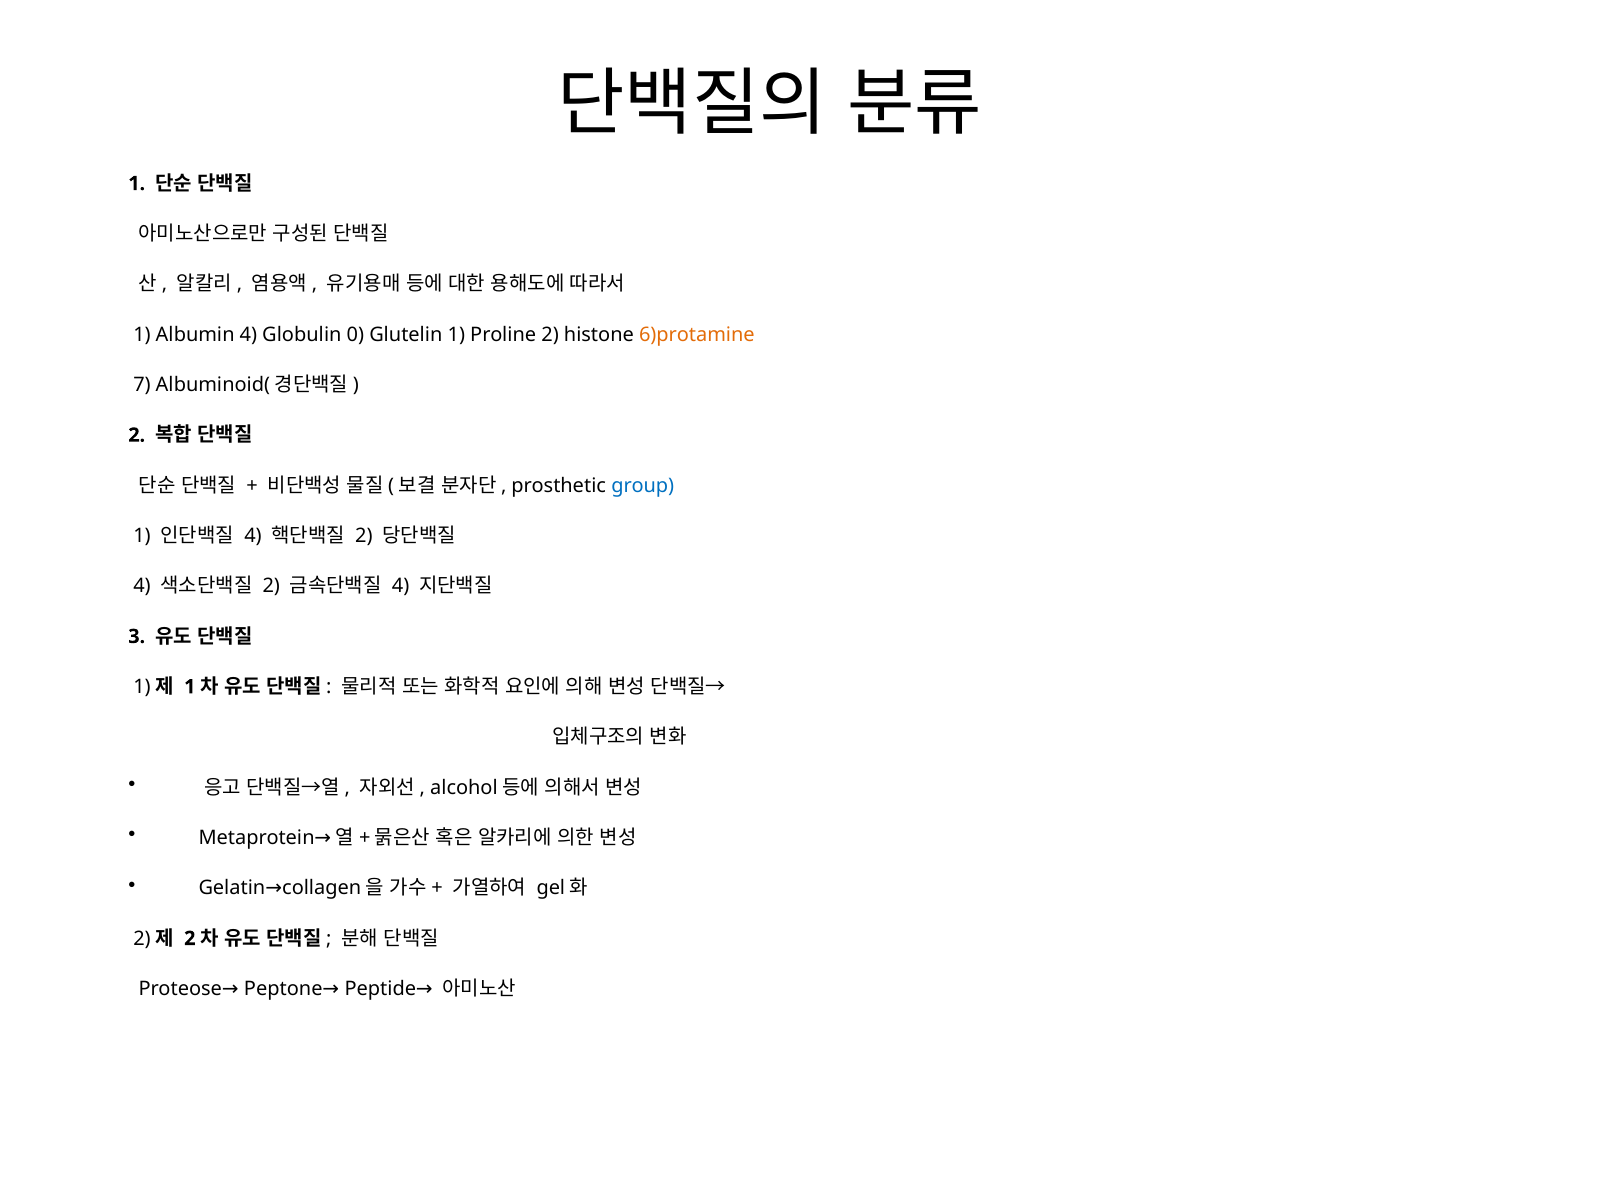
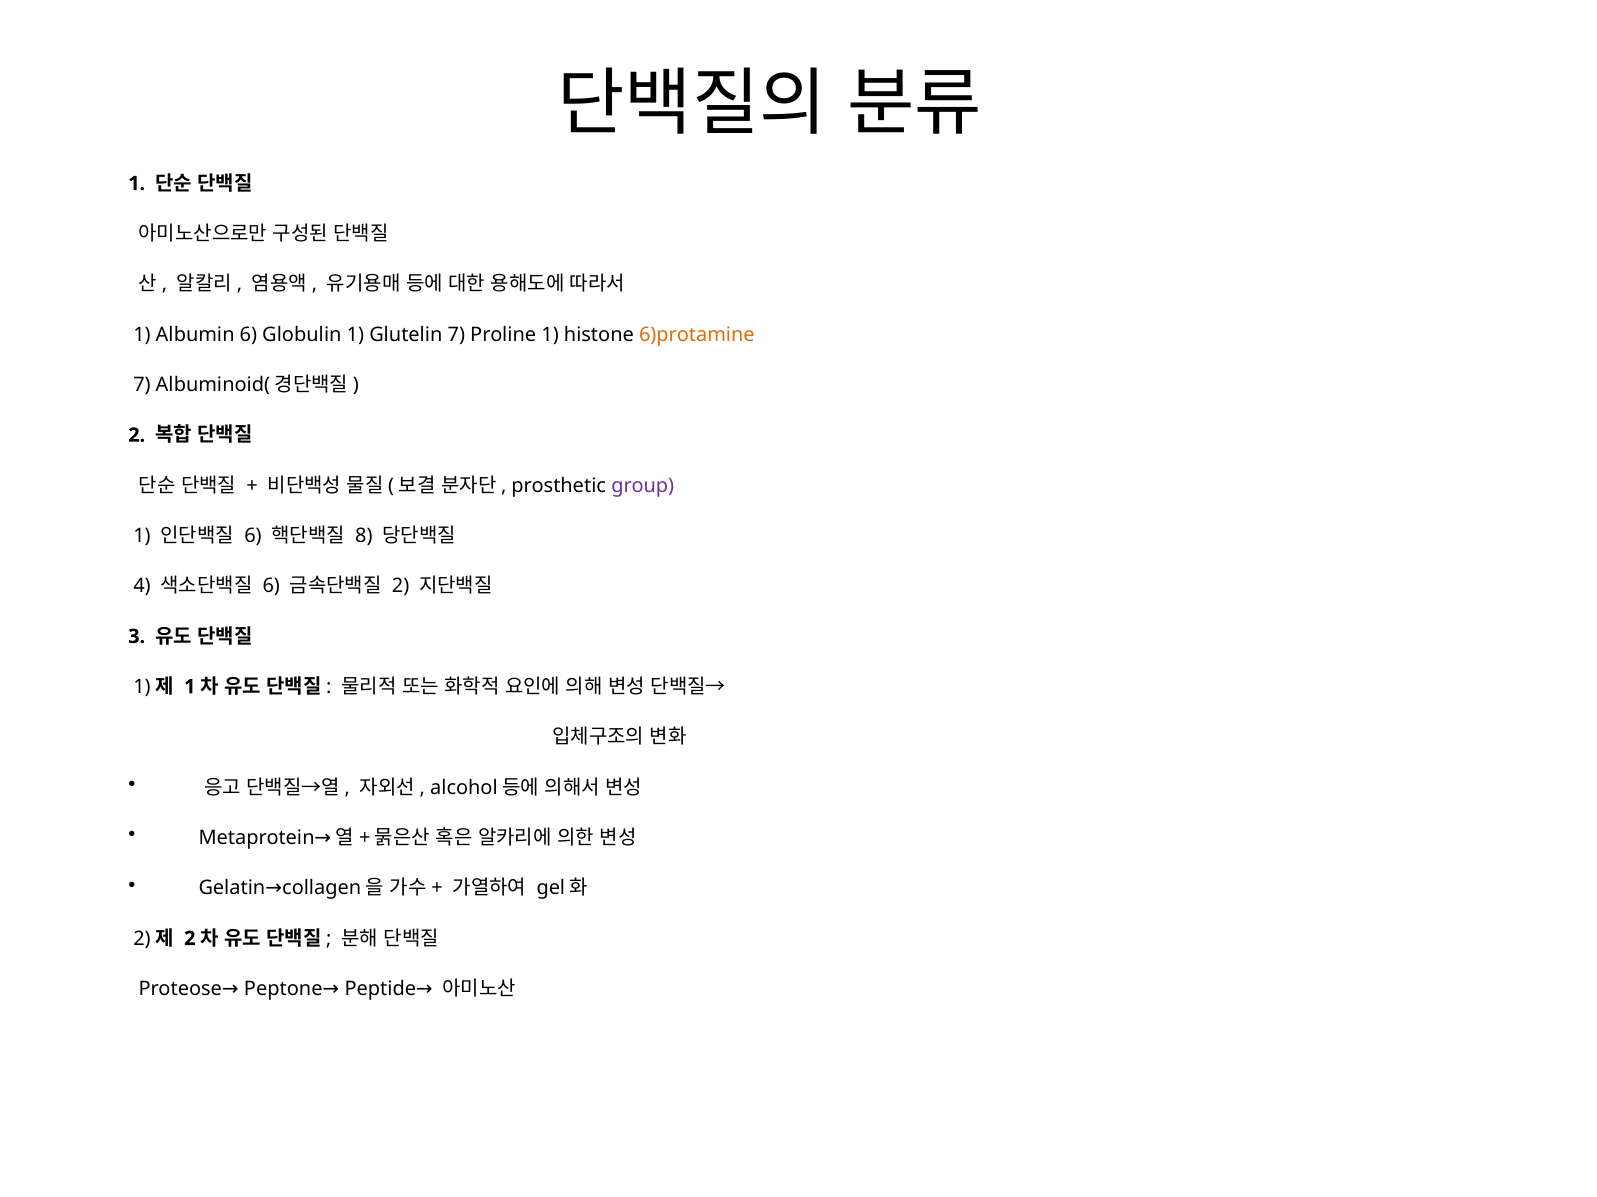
Albumin 4: 4 -> 6 (248, 335)
Globulin 0: 0 -> 1 (355, 335)
Glutelin 1: 1 -> 7 (456, 335)
Proline 2: 2 -> 1 (550, 335)
group colour: blue -> purple (643, 486)
4: 4 -> 6 (253, 536)
2: 2 -> 8 (364, 536)
2: 2 -> 6 (271, 586)
4: 4 -> 2 (401, 586)
